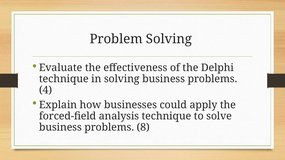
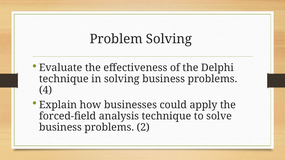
8: 8 -> 2 (143, 127)
